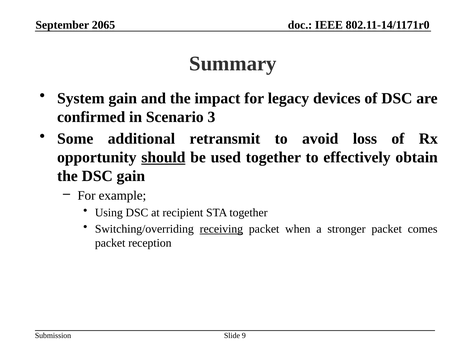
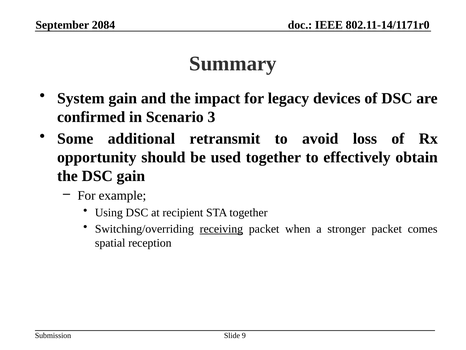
2065: 2065 -> 2084 (103, 25)
should underline: present -> none (163, 157)
packet: packet -> spatial (110, 243)
